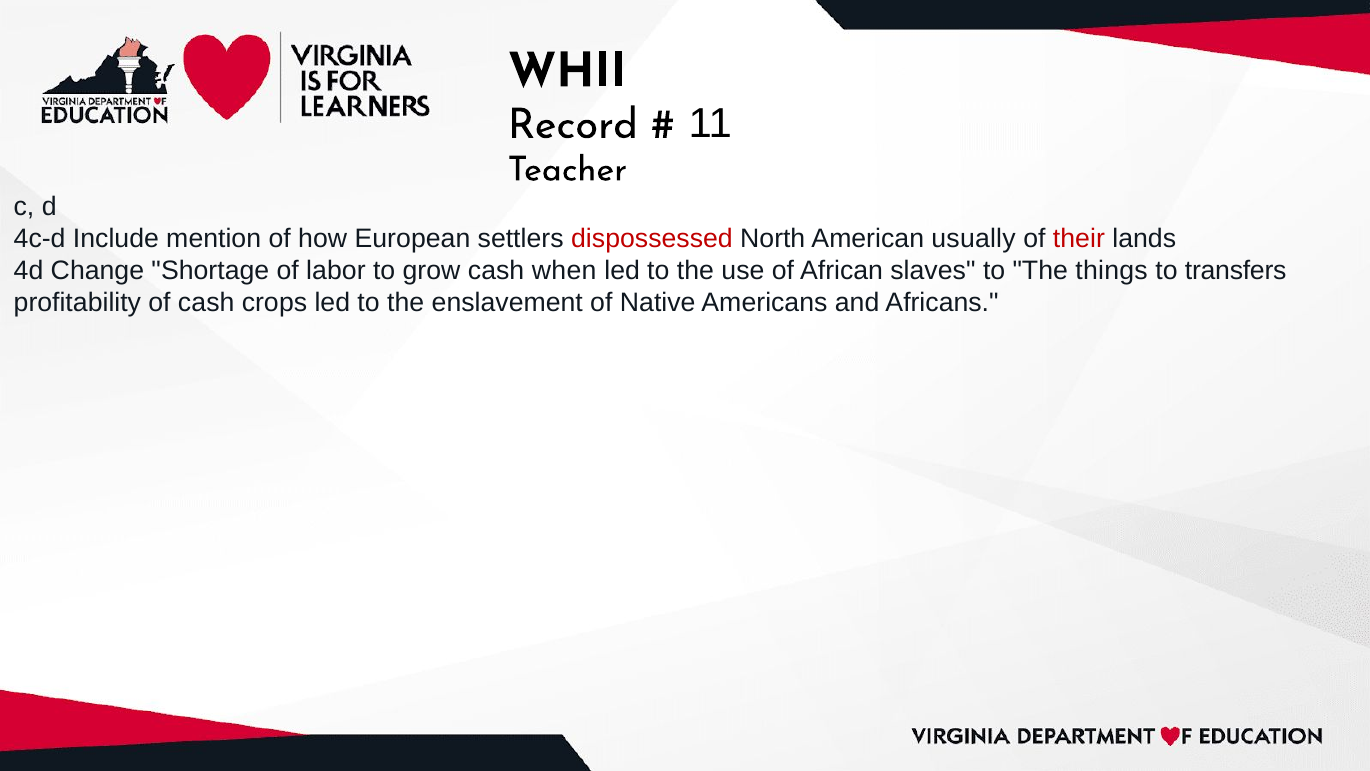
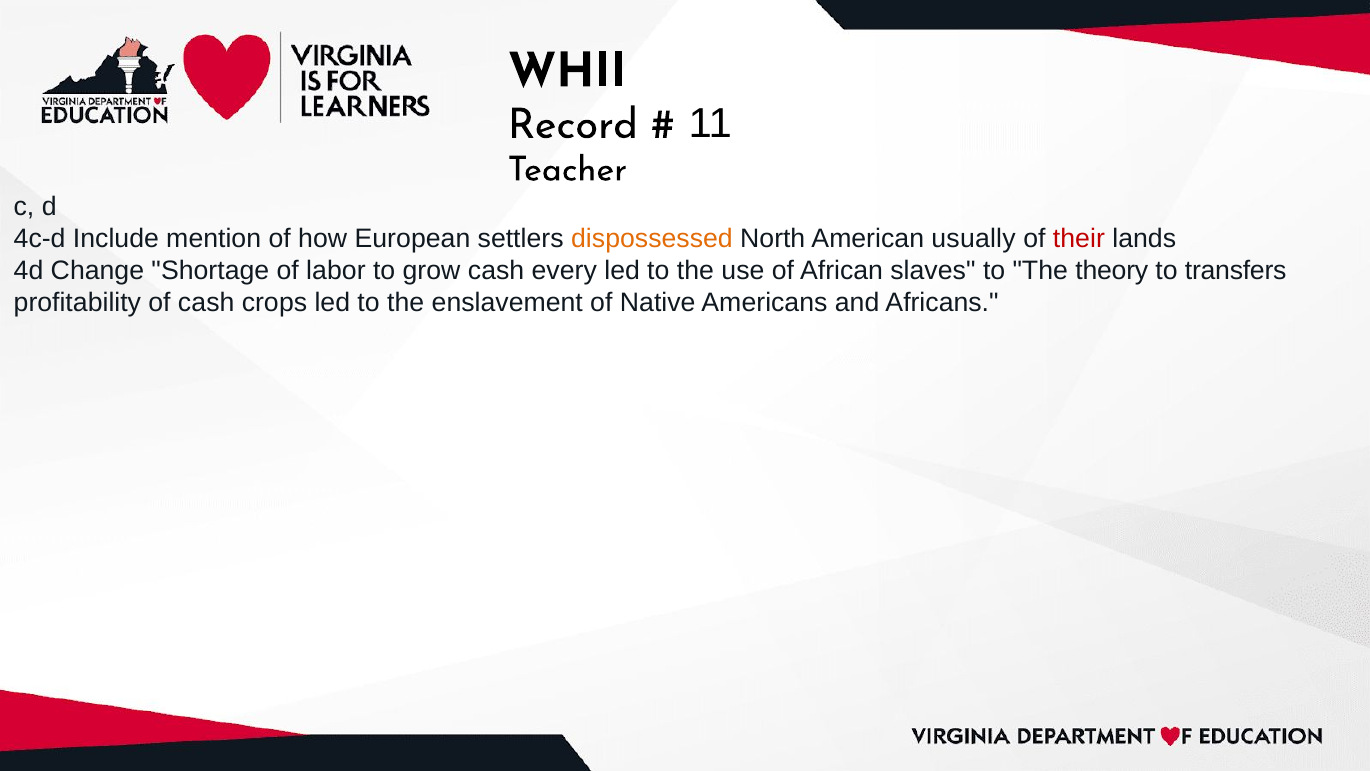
dispossessed colour: red -> orange (652, 238)
when: when -> every (564, 270)
things: things -> theory (1112, 270)
